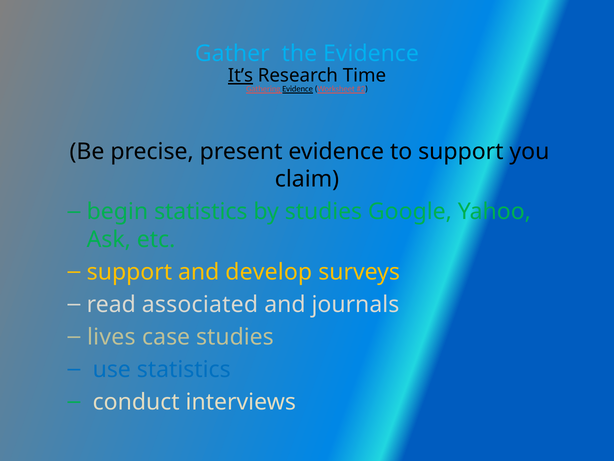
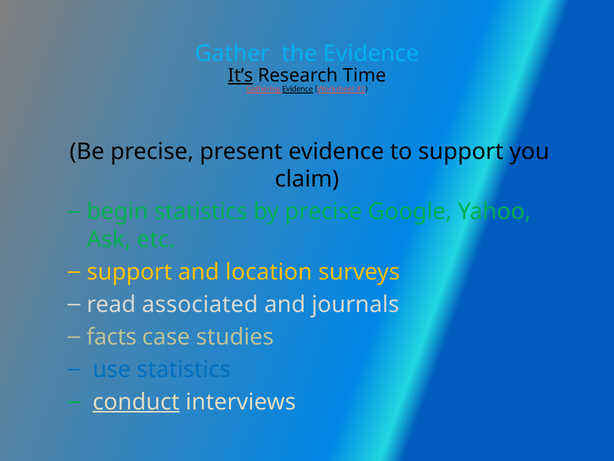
by studies: studies -> precise (323, 212)
develop: develop -> location (269, 272)
lives: lives -> facts (112, 337)
conduct underline: none -> present (136, 401)
